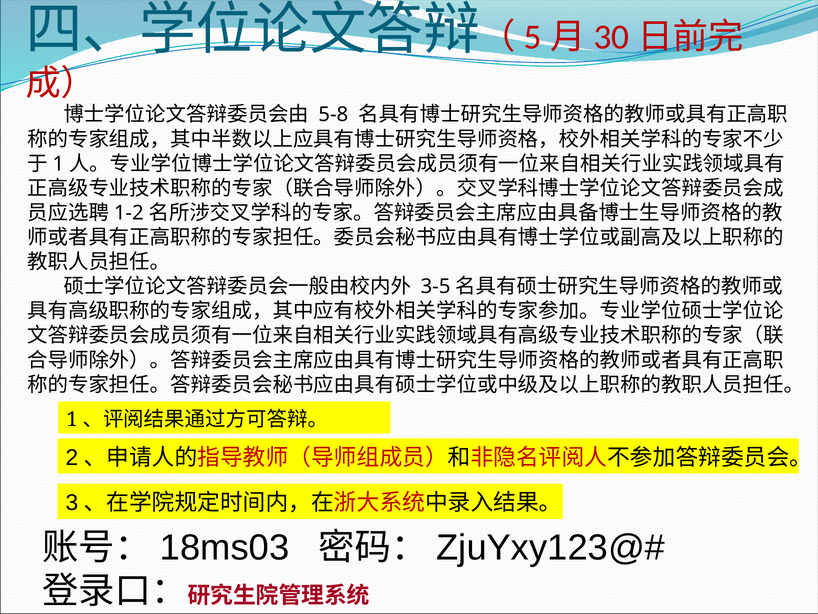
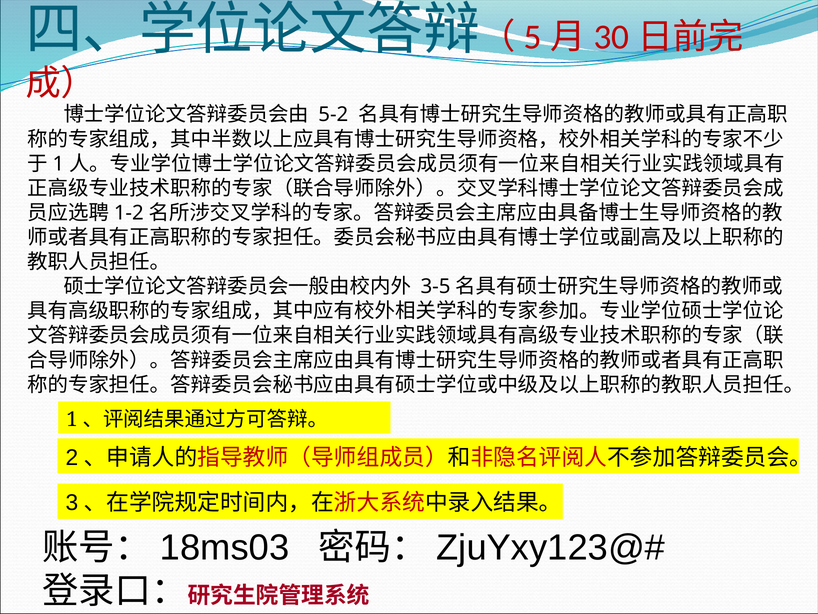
5-8: 5-8 -> 5-2 (333, 115)
